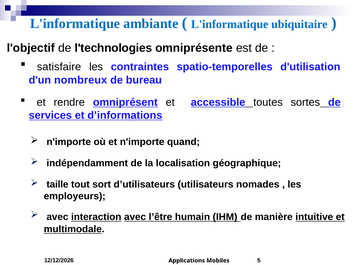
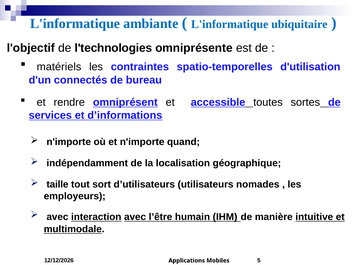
satisfaire: satisfaire -> matériels (59, 67)
nombreux: nombreux -> connectés (81, 80)
